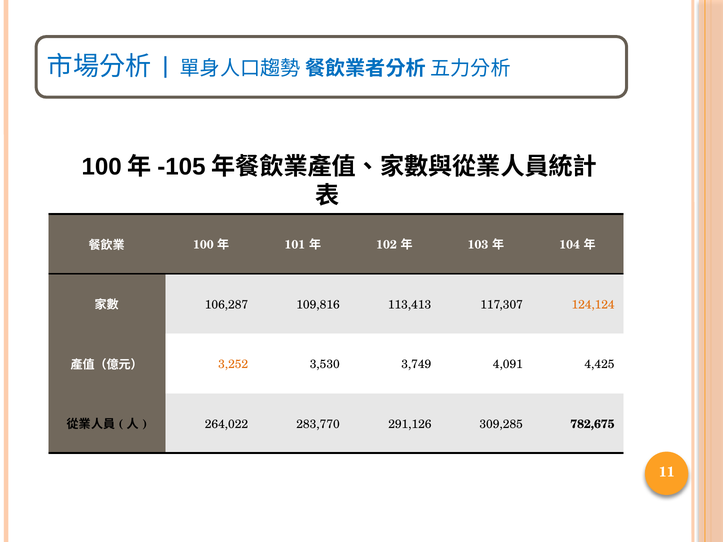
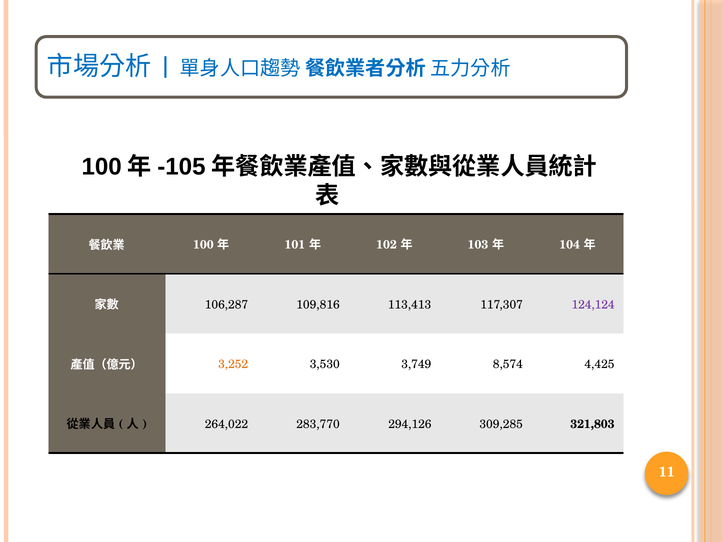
124,124 colour: orange -> purple (593, 305)
4,091: 4,091 -> 8,574 (508, 365)
291,126: 291,126 -> 294,126 (410, 424)
782,675: 782,675 -> 321,803 (592, 424)
